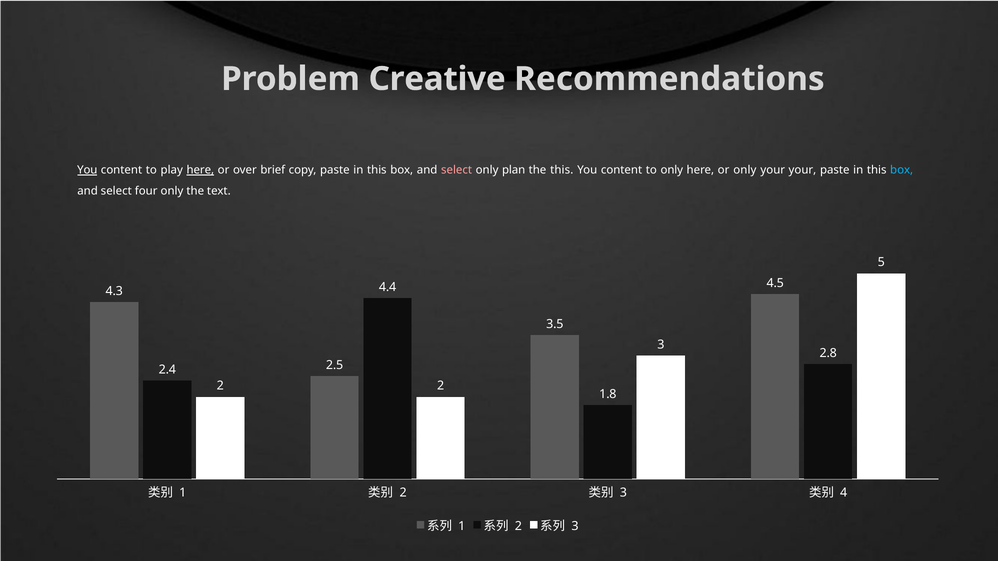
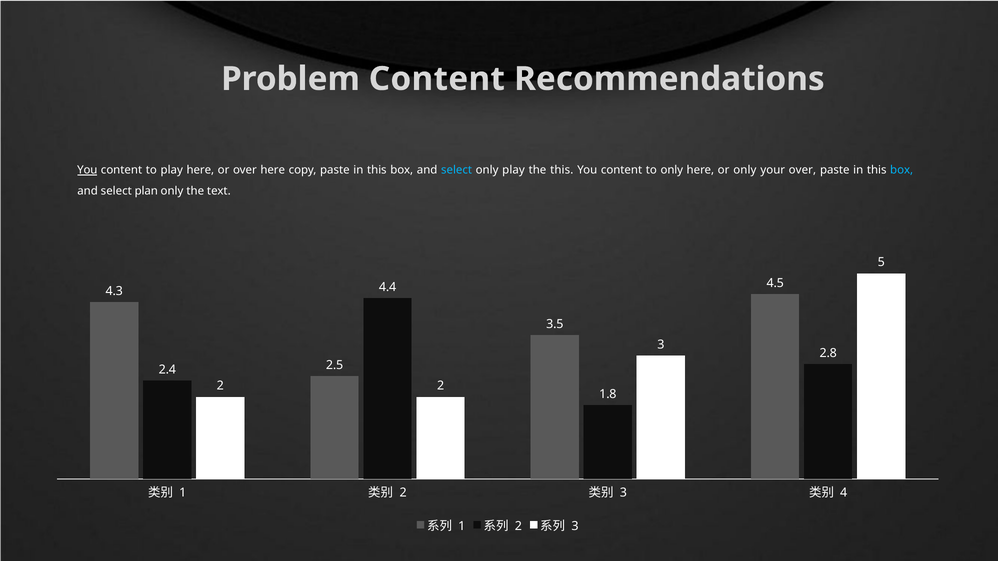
Problem Creative: Creative -> Content (437, 79)
here underline: present -> none (200, 170)
over brief: brief -> here (273, 170)
select colour: pink -> light blue (457, 170)
only plan: plan -> play (514, 170)
your your: your -> over (802, 170)
four: four -> plan (146, 191)
